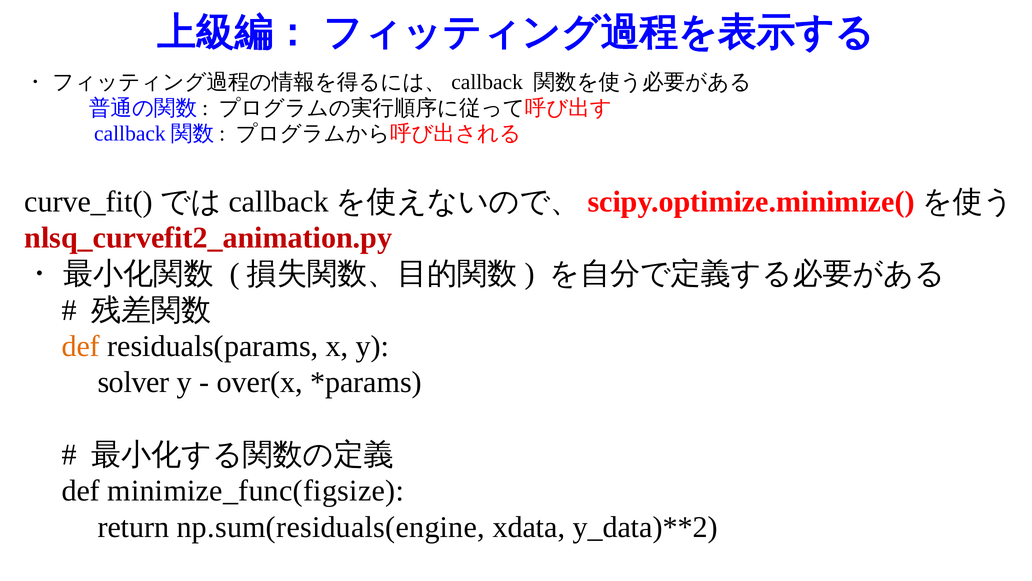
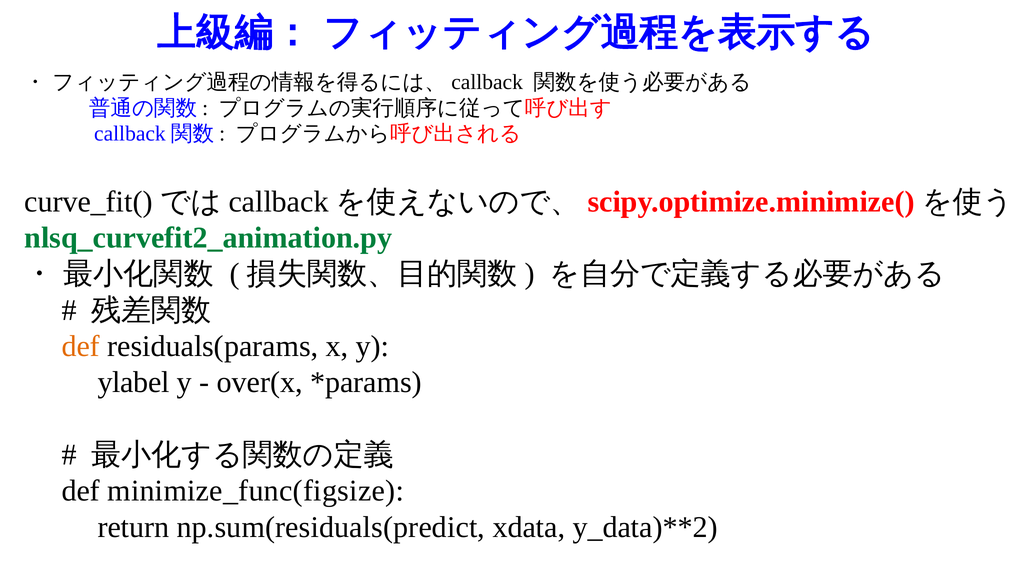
nlsq_curvefit2_animation.py colour: red -> green (208, 238)
solver: solver -> ylabel (134, 382)
np.sum(residuals(engine: np.sum(residuals(engine -> np.sum(residuals(predict (331, 527)
